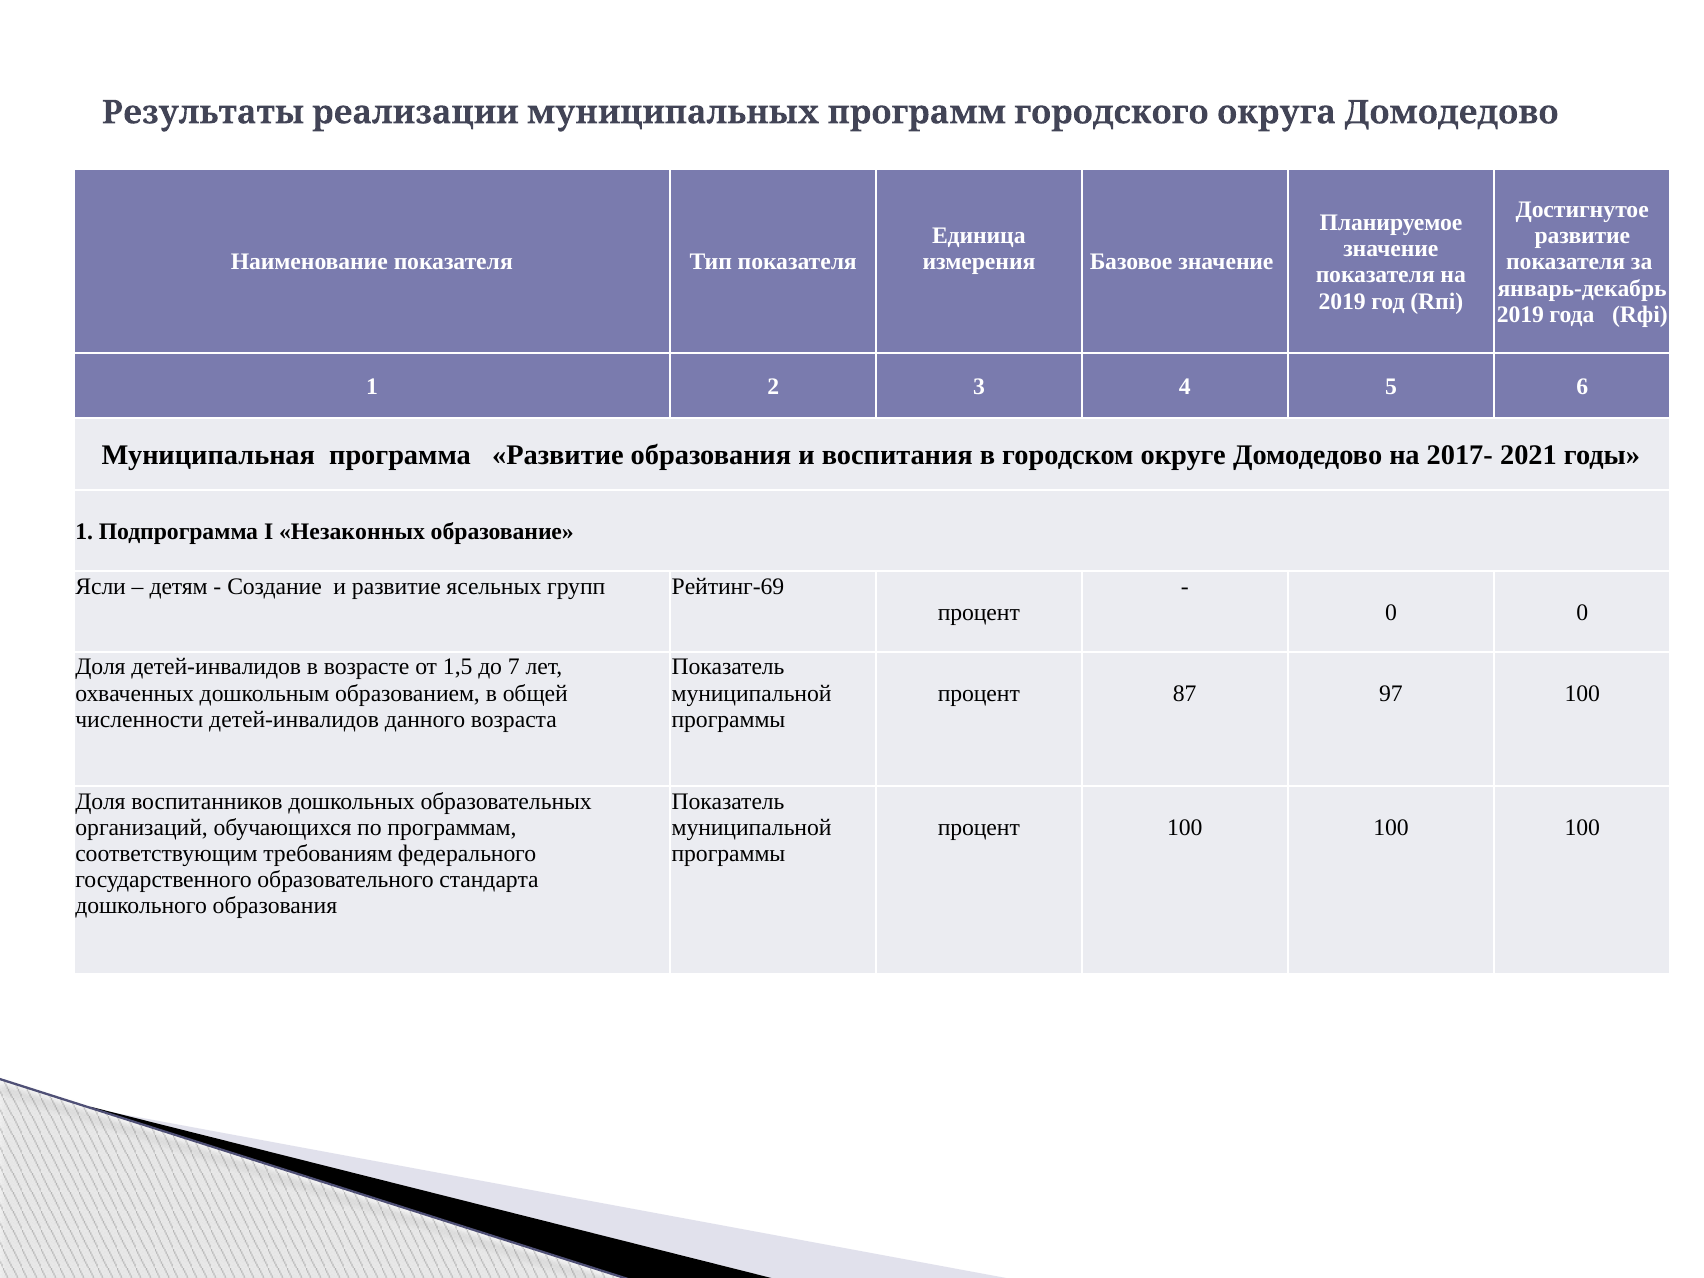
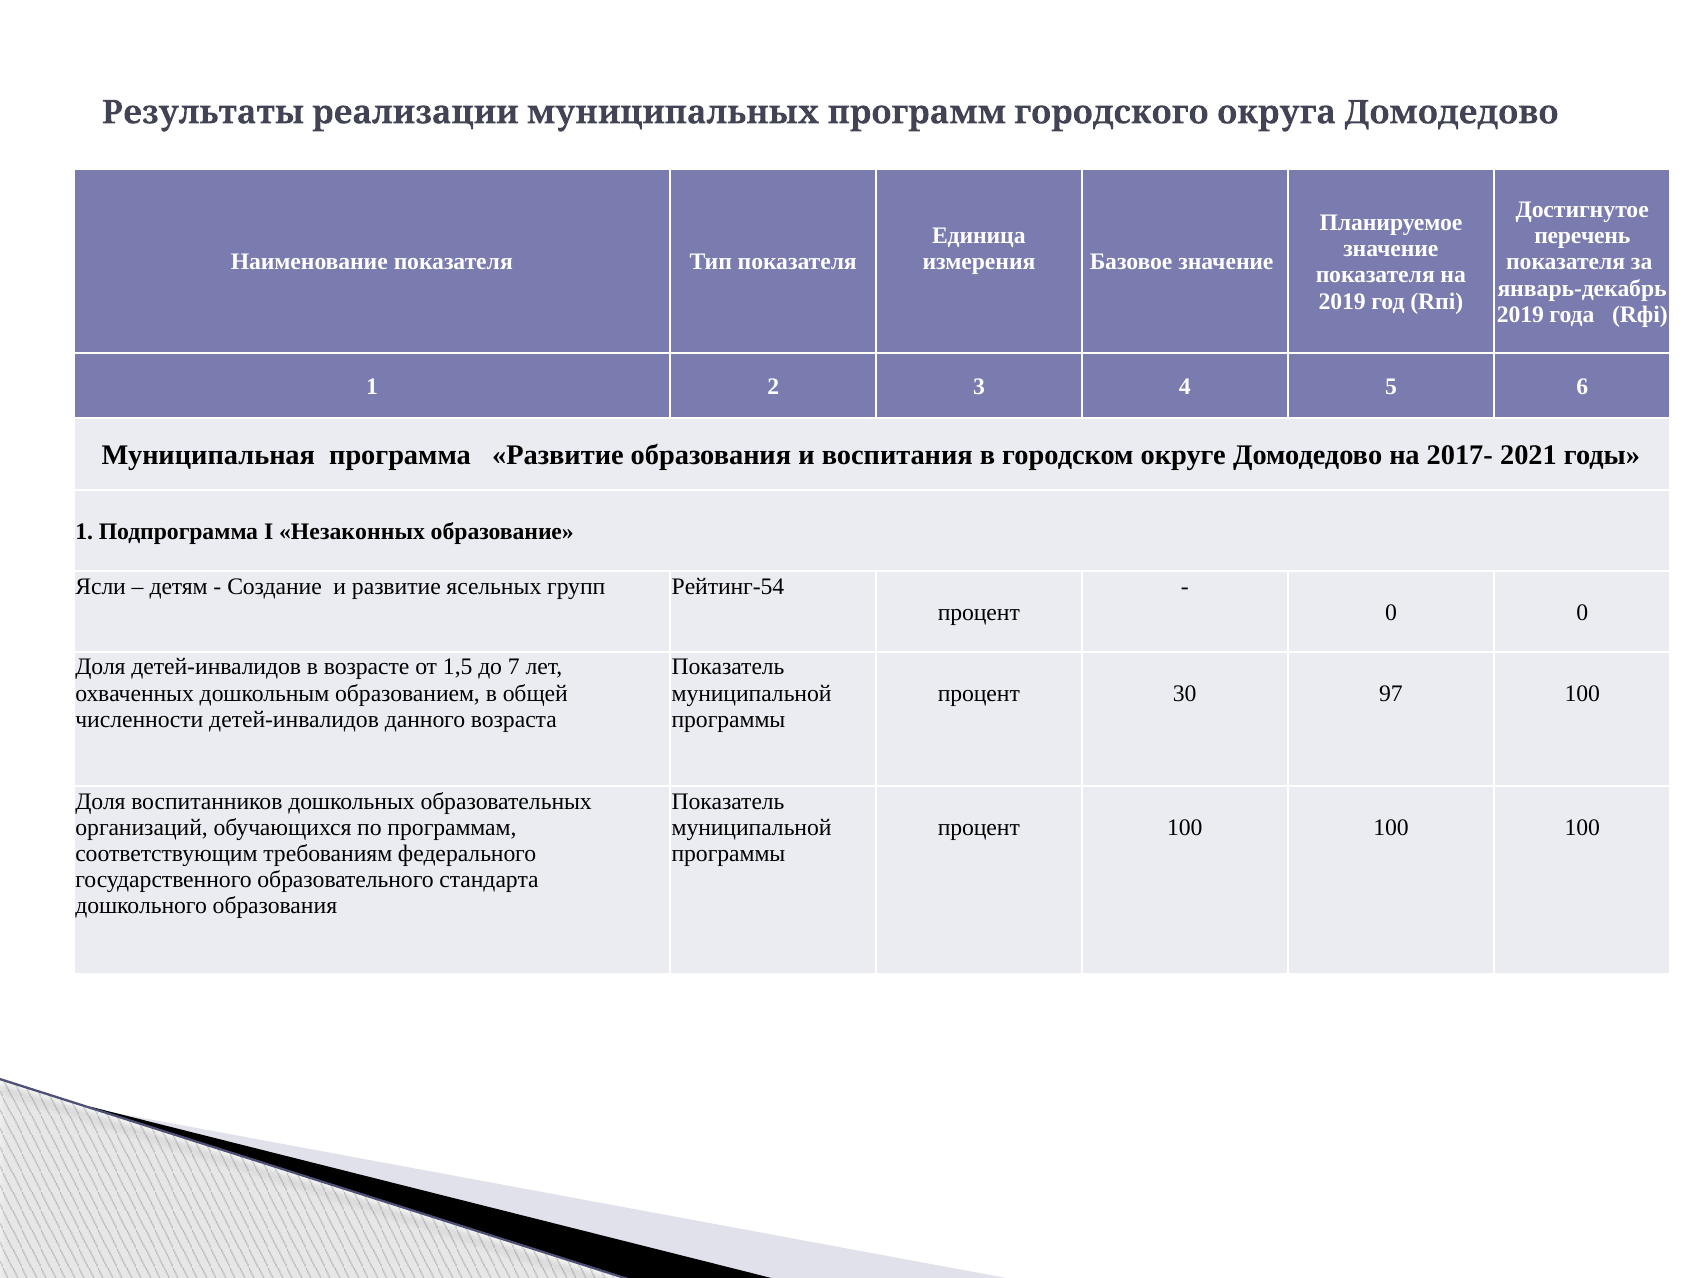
развитие: развитие -> перечень (1582, 236)
Рейтинг-69: Рейтинг-69 -> Рейтинг-54 (728, 586)
87: 87 -> 30 (1185, 693)
